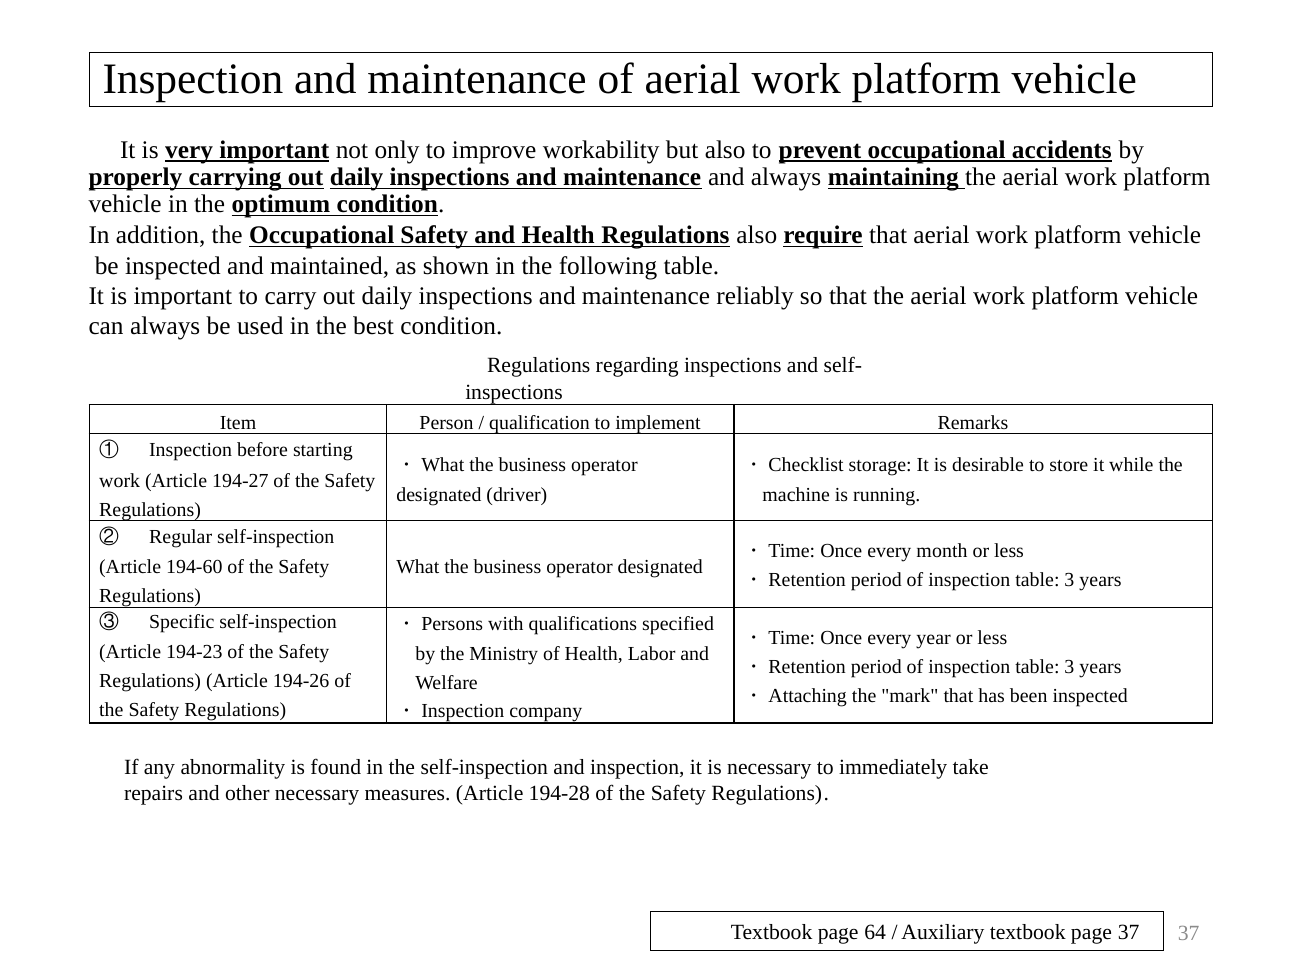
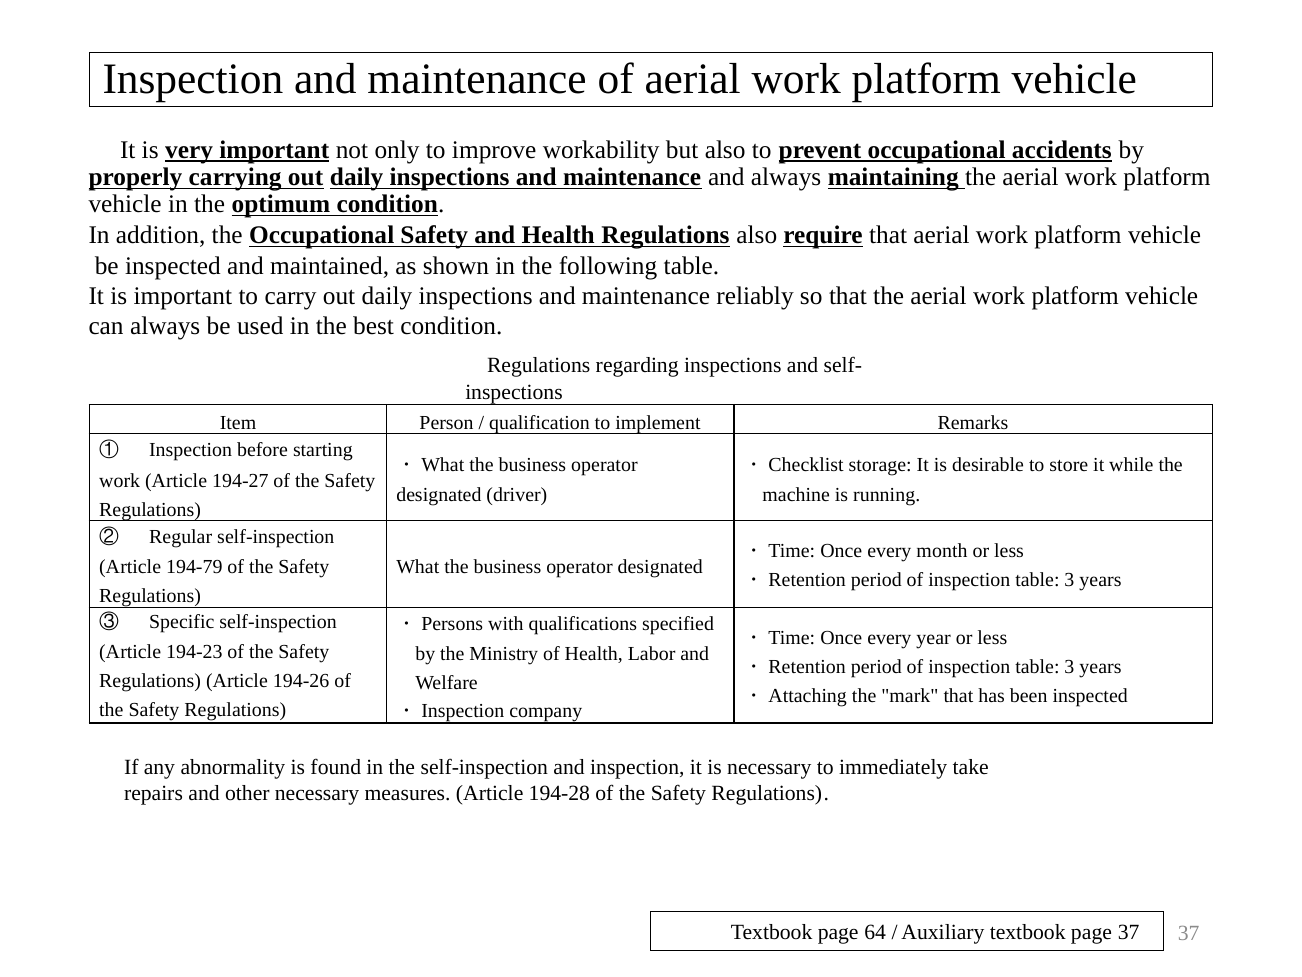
194-60: 194-60 -> 194-79 (194, 567)
